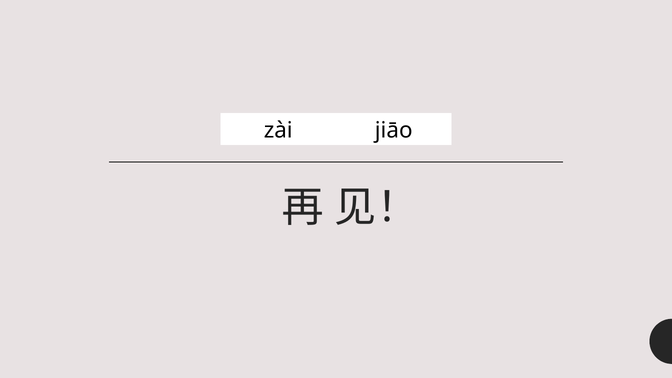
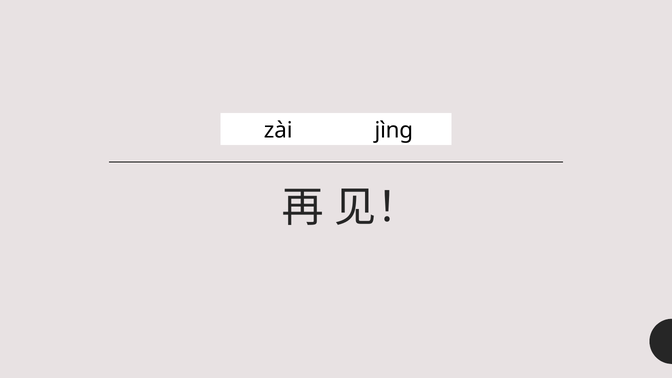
jiāo: jiāo -> jìng (394, 130)
